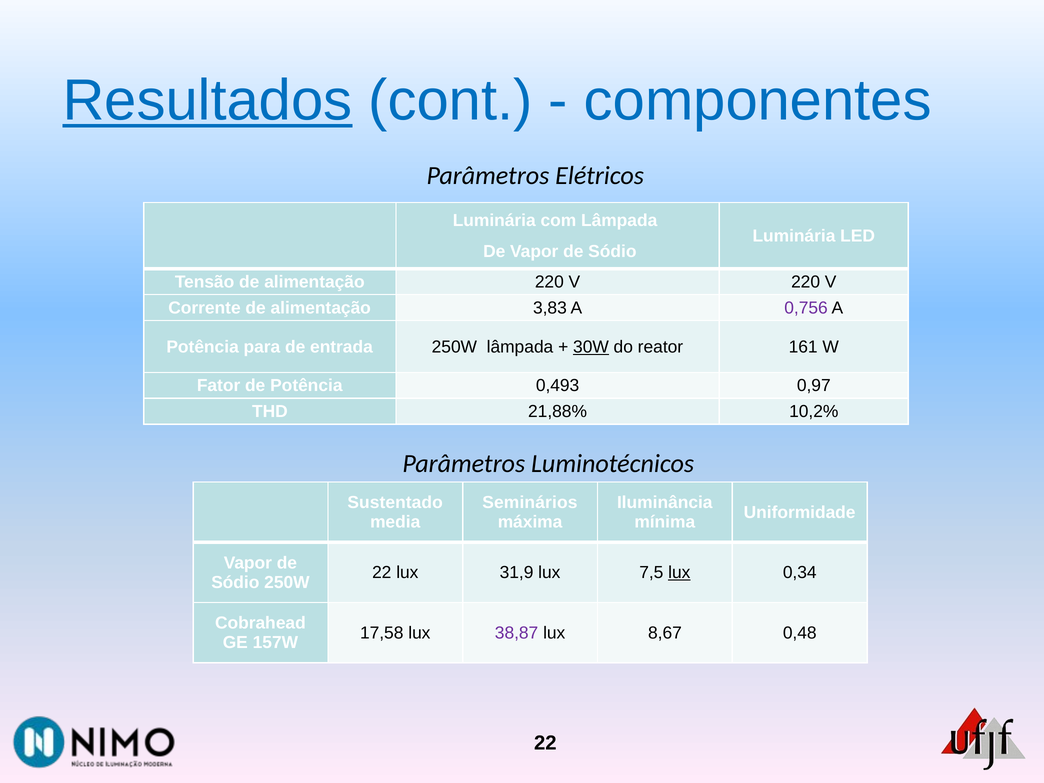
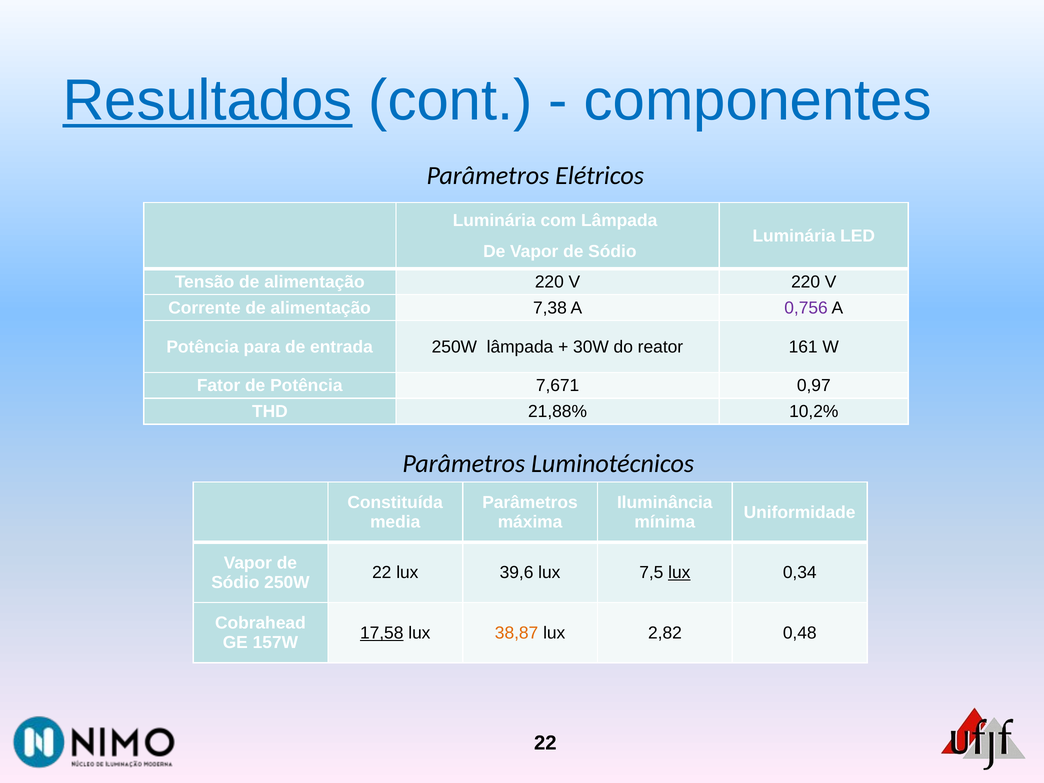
3,83: 3,83 -> 7,38 (550, 308)
30W underline: present -> none (591, 347)
0,493: 0,493 -> 7,671 (558, 386)
Sustentado: Sustentado -> Constituída (395, 503)
Seminários: Seminários -> Parâmetros (530, 503)
31,9: 31,9 -> 39,6 (517, 573)
17,58 underline: none -> present (382, 633)
38,87 colour: purple -> orange (517, 633)
8,67: 8,67 -> 2,82 (665, 633)
